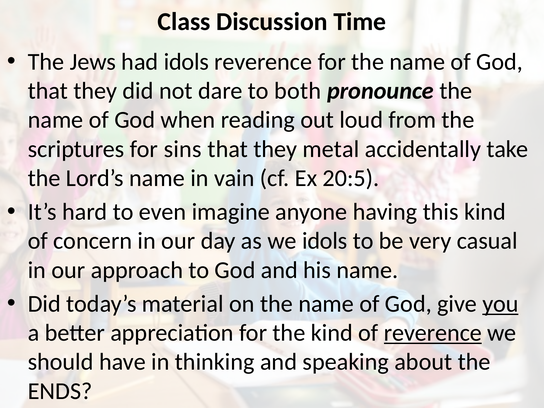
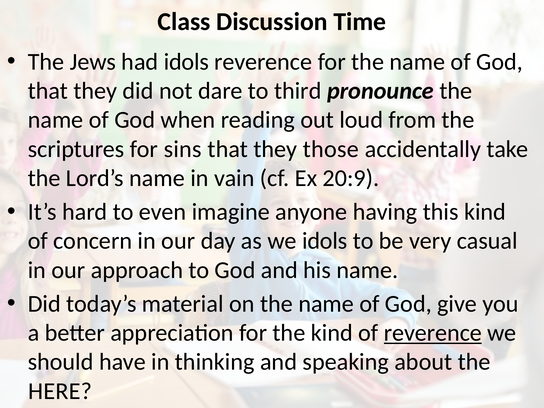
both: both -> third (298, 91)
metal: metal -> those (331, 149)
20:5: 20:5 -> 20:9 (351, 178)
you underline: present -> none (500, 304)
ENDS: ENDS -> HERE (60, 391)
